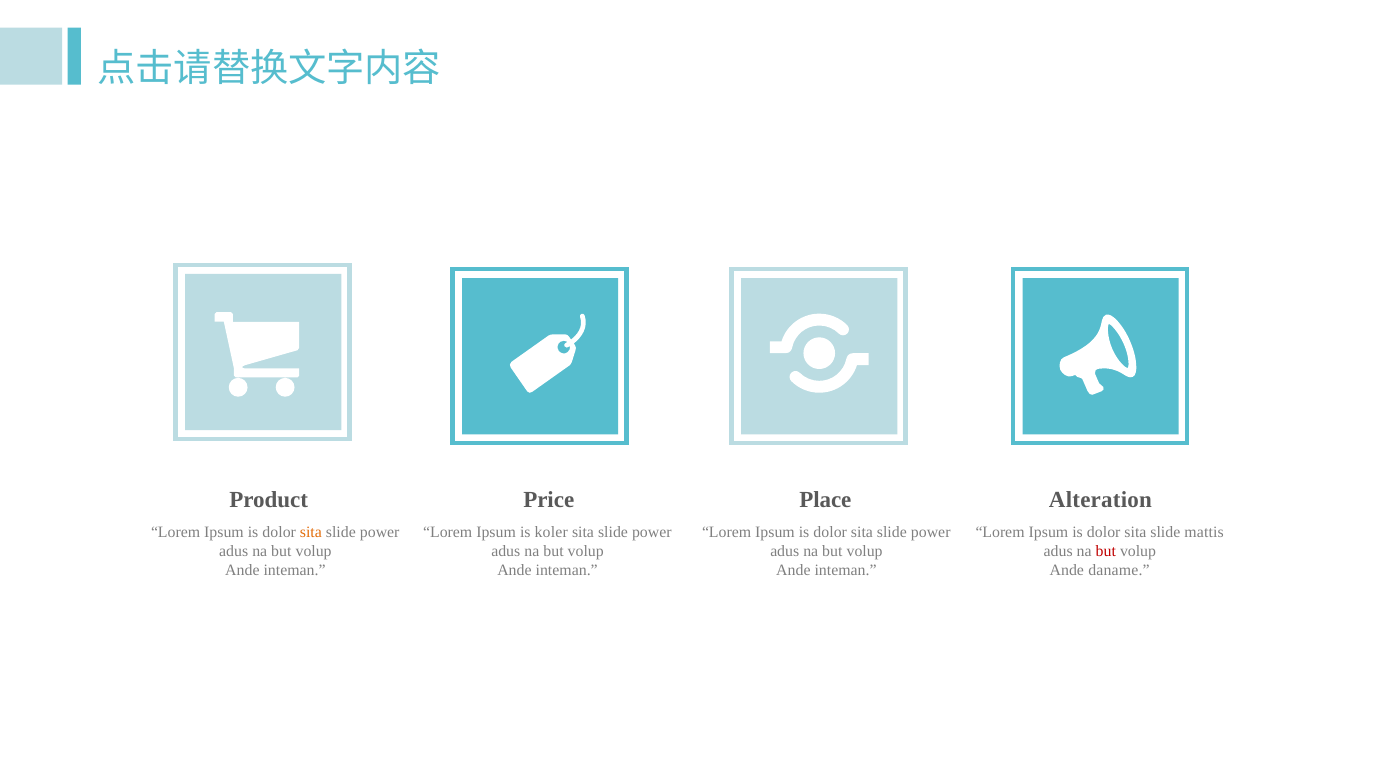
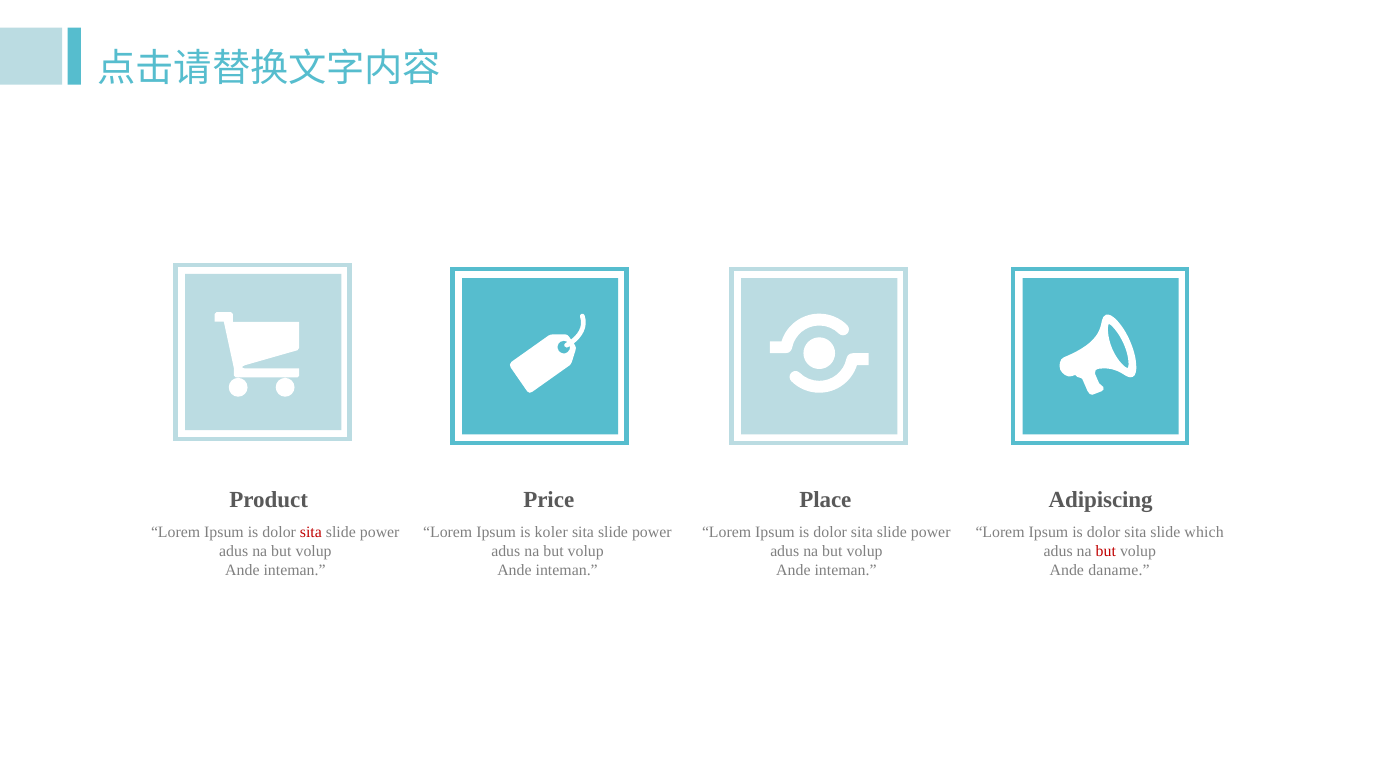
Alteration: Alteration -> Adipiscing (1101, 500)
sita colour: orange -> red (311, 533)
mattis: mattis -> which (1204, 533)
